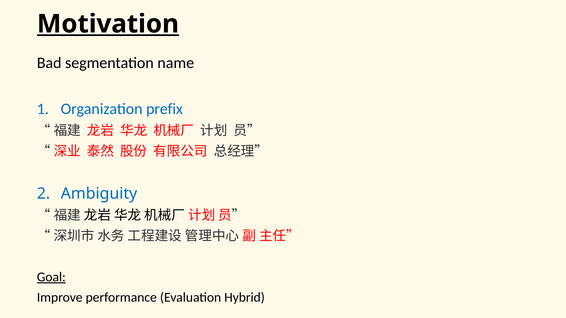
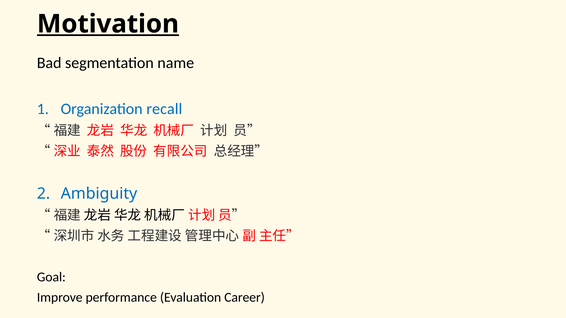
prefix: prefix -> recall (164, 109)
Goal underline: present -> none (51, 277)
Hybrid: Hybrid -> Career (245, 298)
